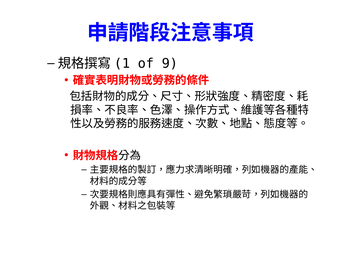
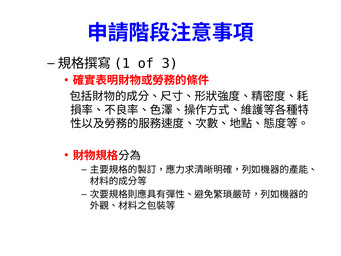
9: 9 -> 3 (170, 63)
